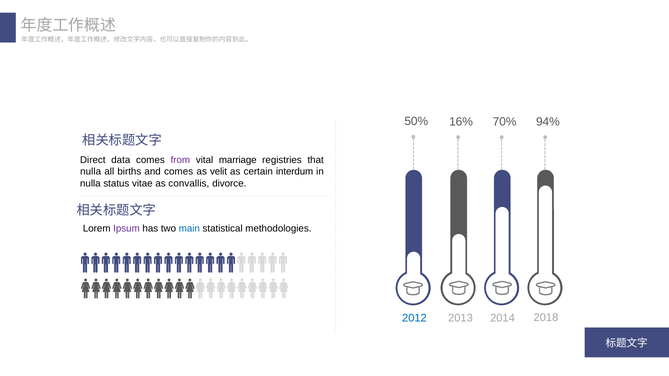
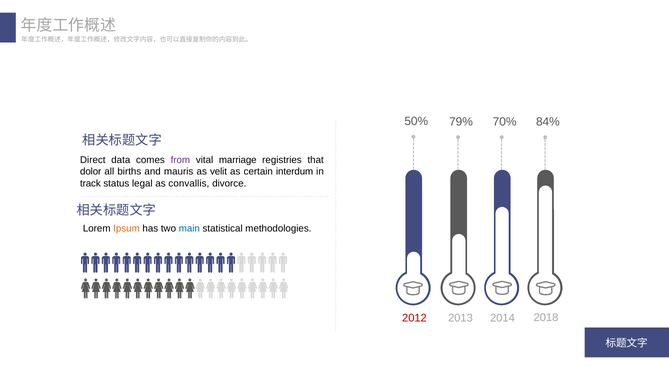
16%: 16% -> 79% (461, 122)
94%: 94% -> 84% (548, 122)
nulla: nulla -> dolor (91, 172)
and comes: comes -> mauris (179, 172)
nulla: nulla -> track (90, 184)
vitae: vitae -> legal (142, 184)
Ipsum colour: purple -> orange (126, 229)
2012 colour: blue -> red (414, 318)
